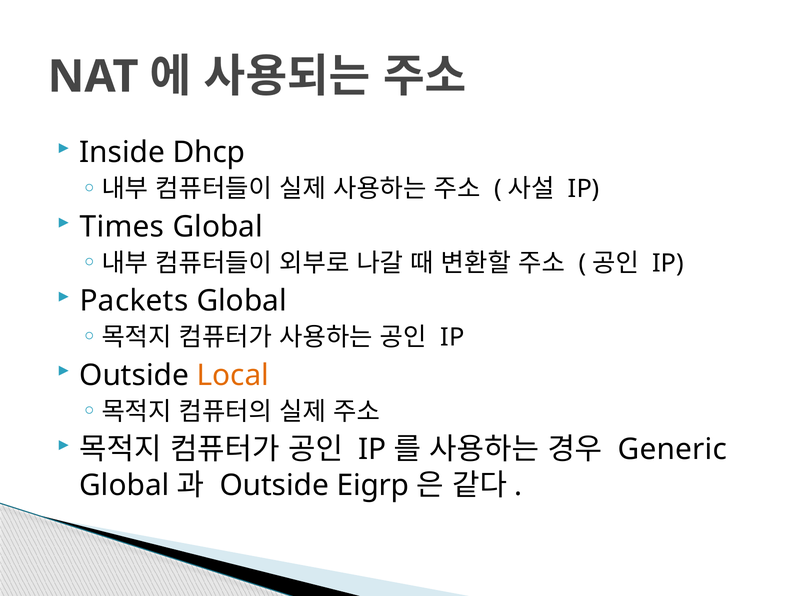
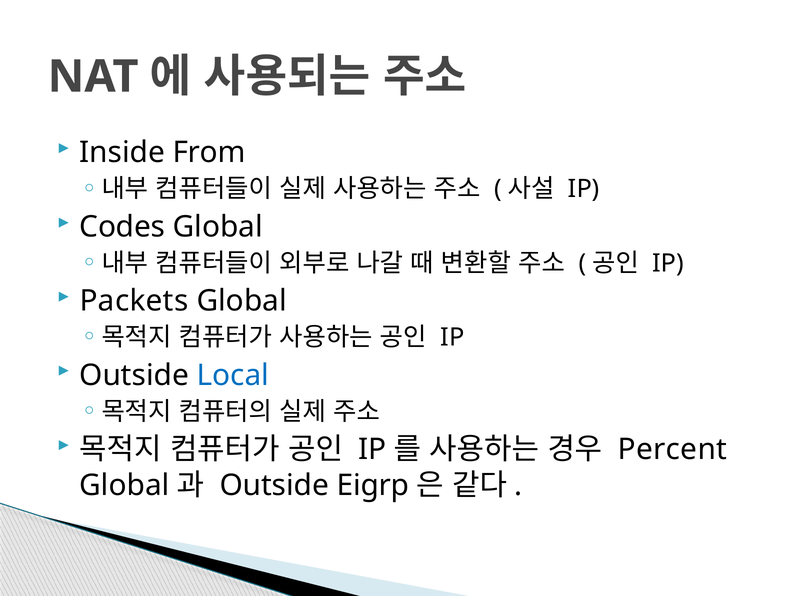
Dhcp: Dhcp -> From (209, 153)
Times: Times -> Codes (122, 227)
Local colour: orange -> blue (233, 375)
Generic: Generic -> Percent (672, 450)
